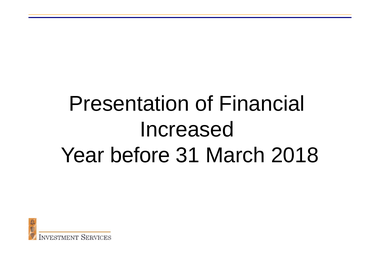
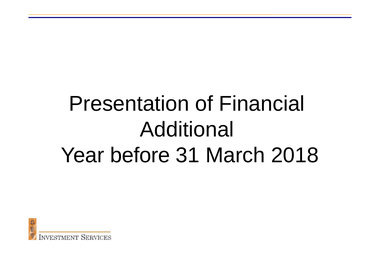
Increased: Increased -> Additional (187, 130)
